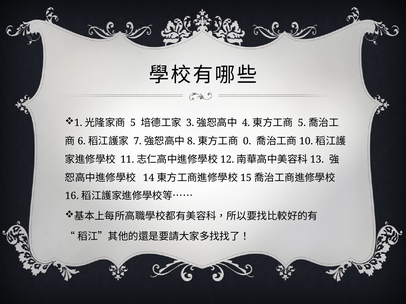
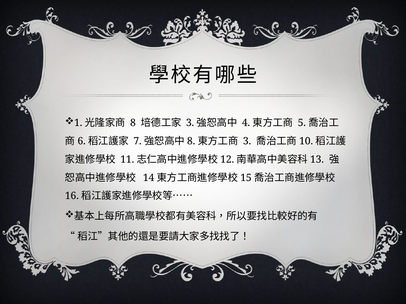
5: 5 -> 8 (133, 123)
0: 0 -> 3 (247, 141)
